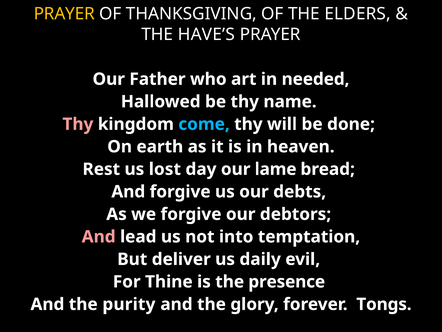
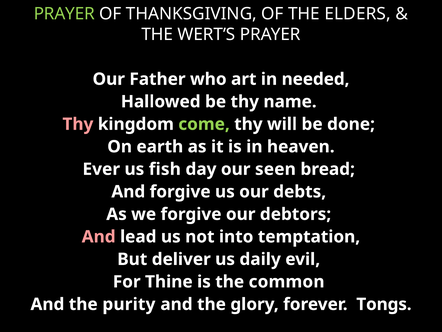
PRAYER colour: yellow -> light green (64, 14)
HAVE’S: HAVE’S -> WERT’S (206, 34)
come colour: light blue -> light green (204, 124)
Rest: Rest -> Ever (101, 169)
lost: lost -> fish (165, 169)
lame: lame -> seen (275, 169)
presence: presence -> common (287, 281)
